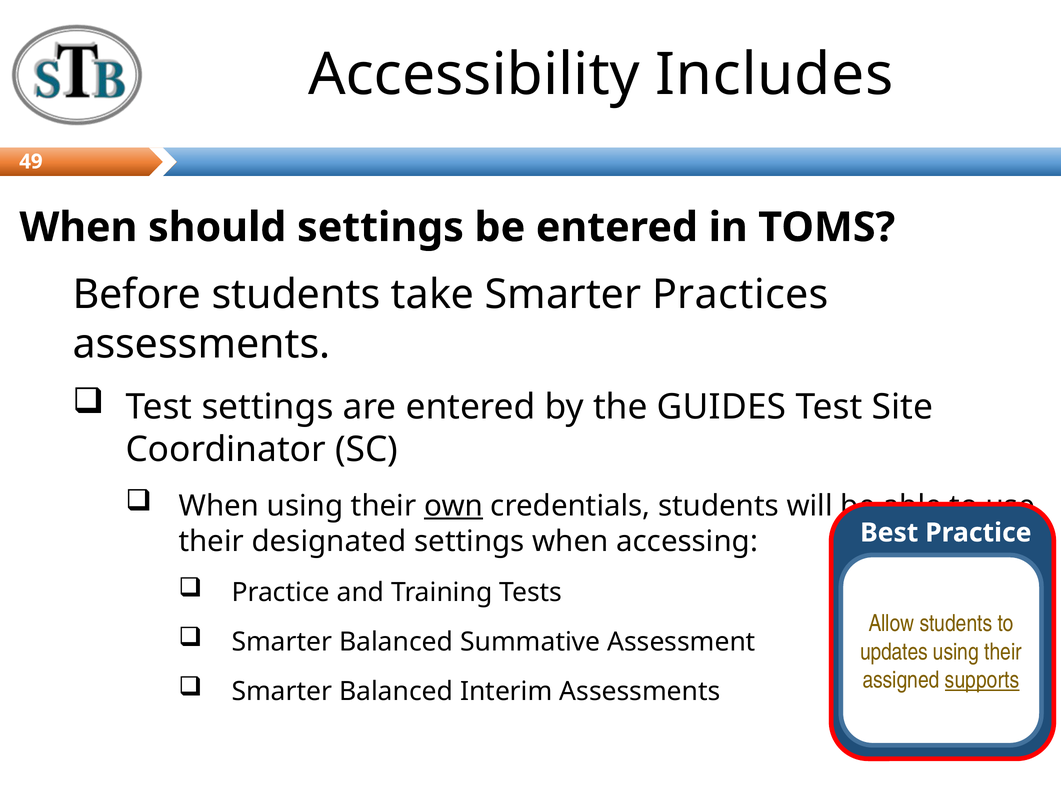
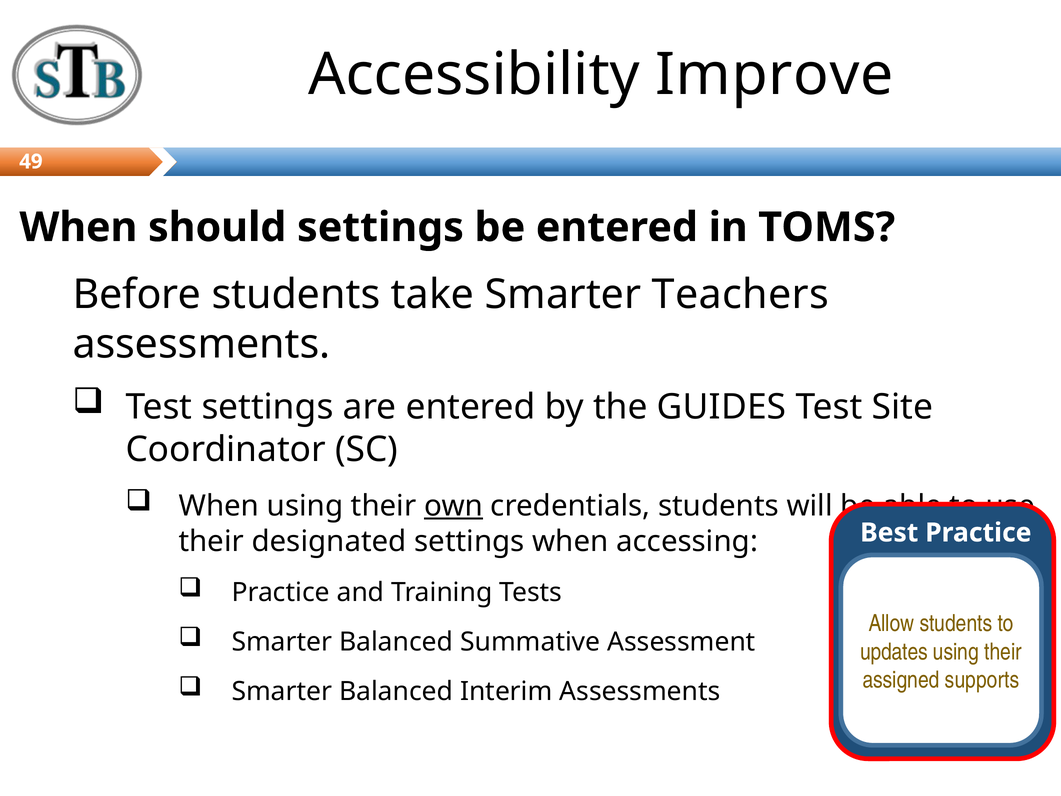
Includes: Includes -> Improve (774, 75)
Practices: Practices -> Teachers (740, 294)
supports underline: present -> none (982, 680)
